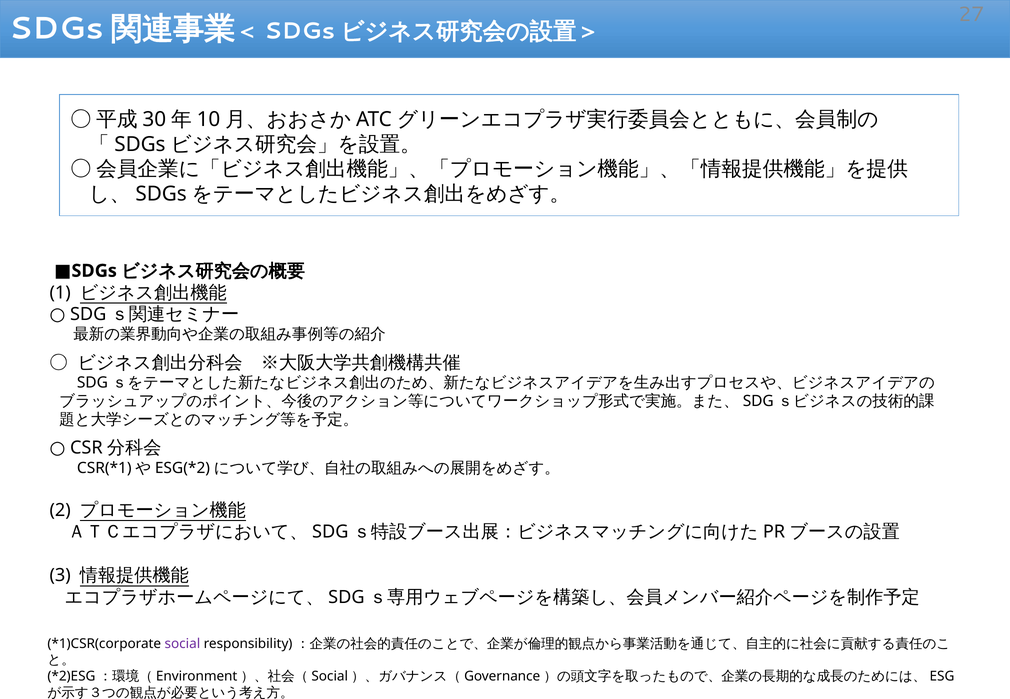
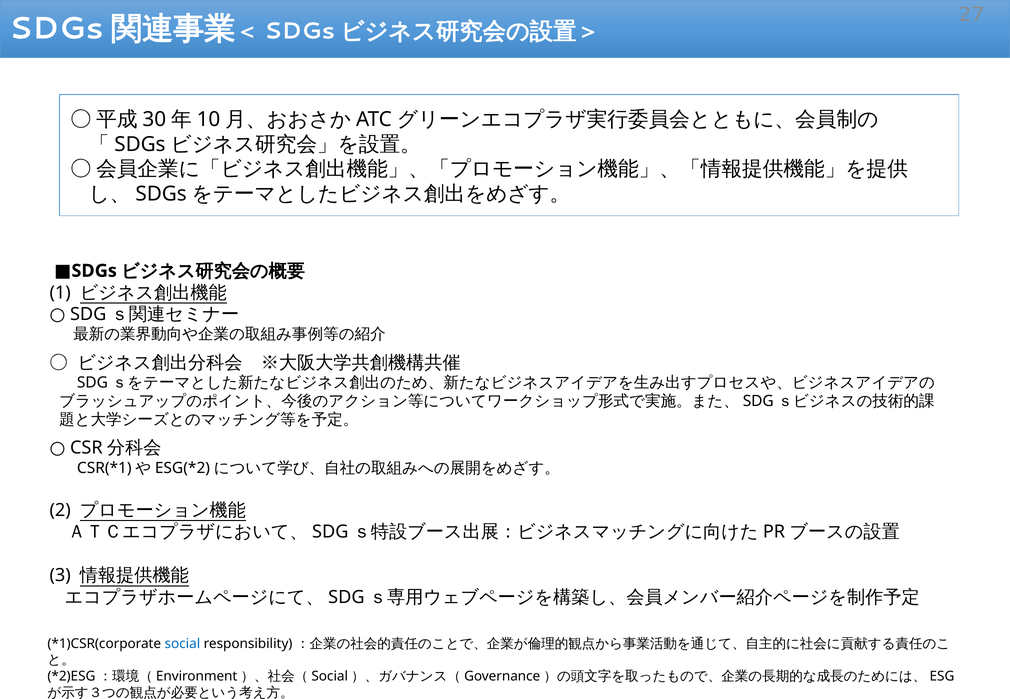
social colour: purple -> blue (182, 644)
